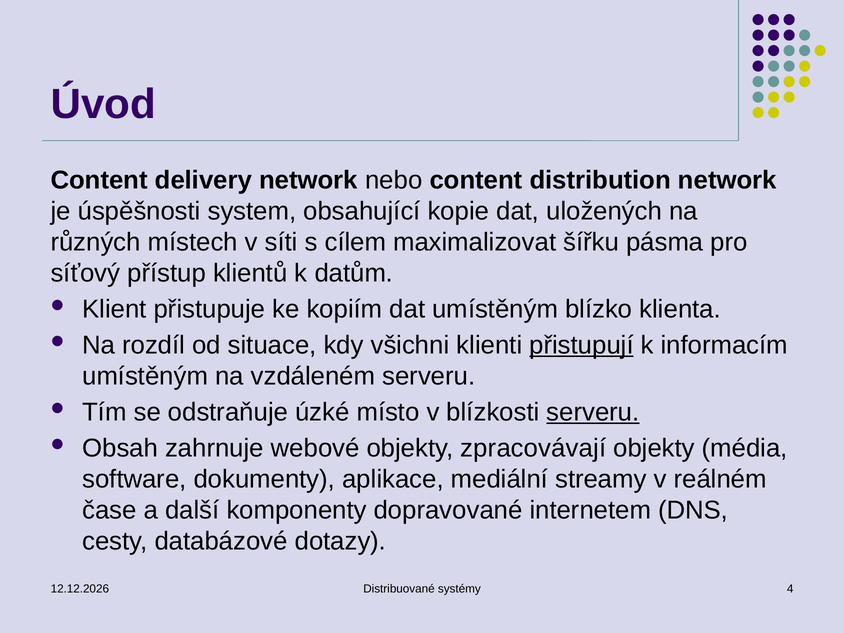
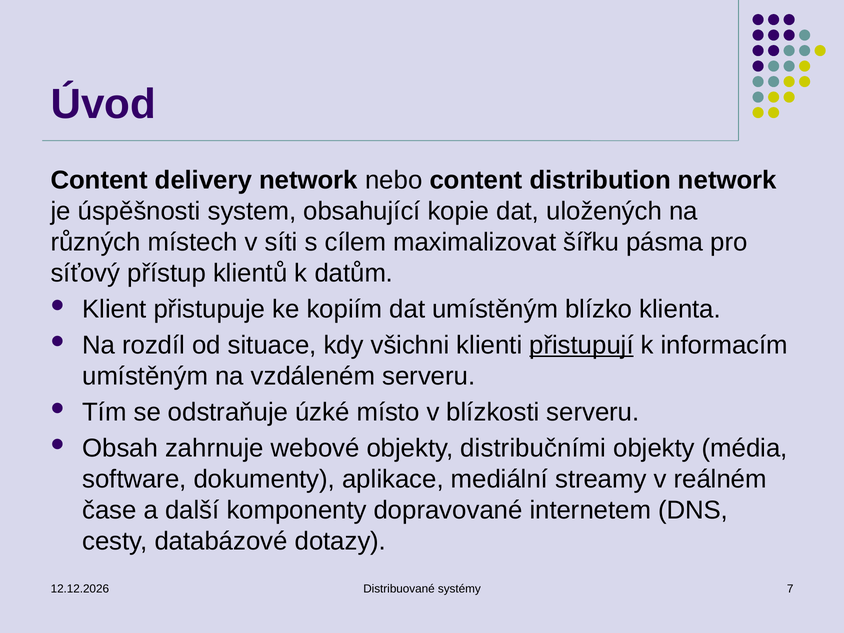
serveru underline: present -> none (593, 412)
zpracovávají: zpracovávají -> distribučními (533, 448)
4: 4 -> 7 (790, 589)
